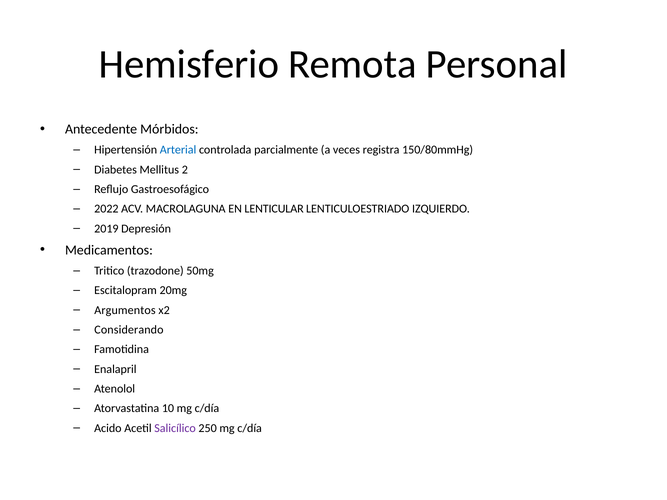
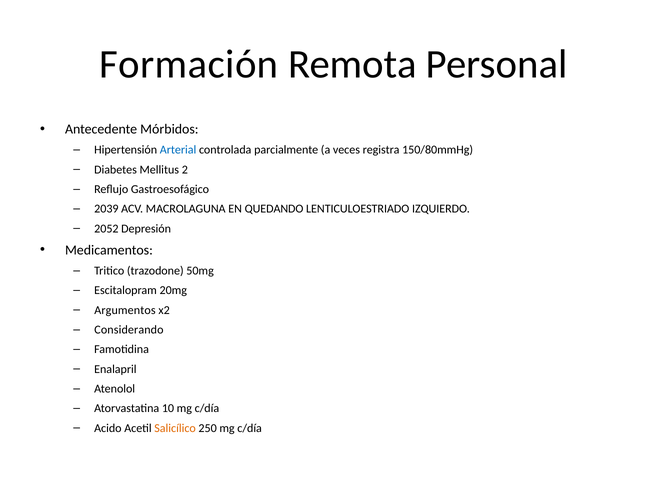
Hemisferio: Hemisferio -> Formación (189, 65)
2022: 2022 -> 2039 (106, 209)
LENTICULAR: LENTICULAR -> QUEDANDO (274, 209)
2019: 2019 -> 2052 (106, 229)
Salicílico colour: purple -> orange (175, 428)
